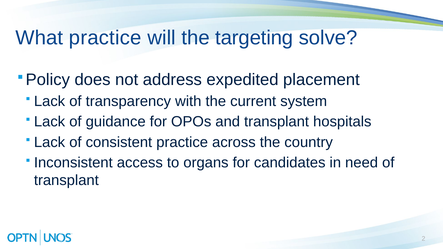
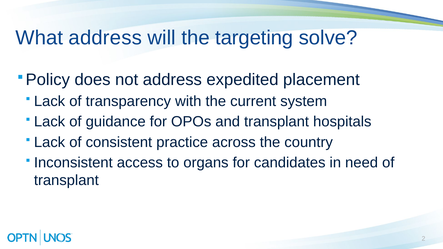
What practice: practice -> address (105, 38)
